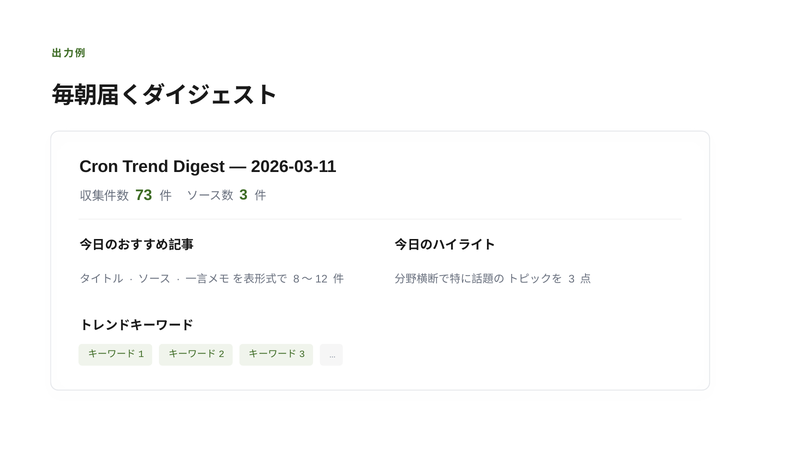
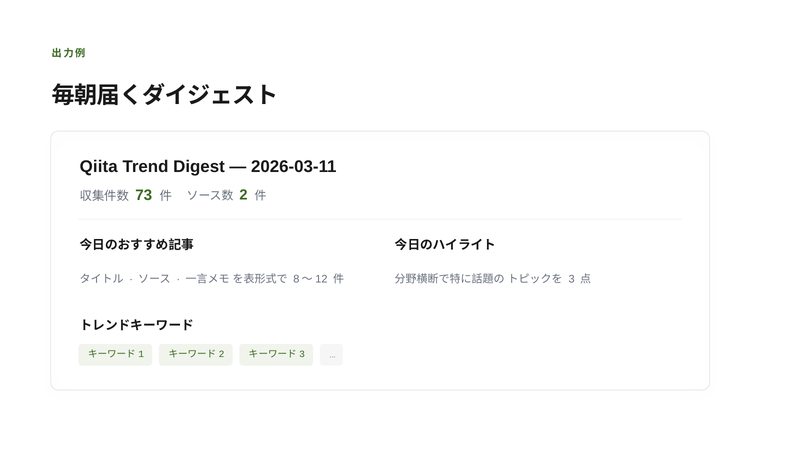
Cron: Cron -> Qiita (99, 167)
3: 3 -> 2 (243, 195)
